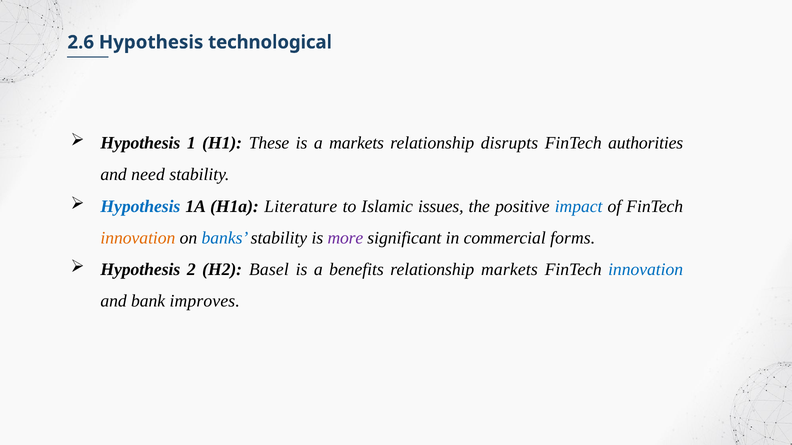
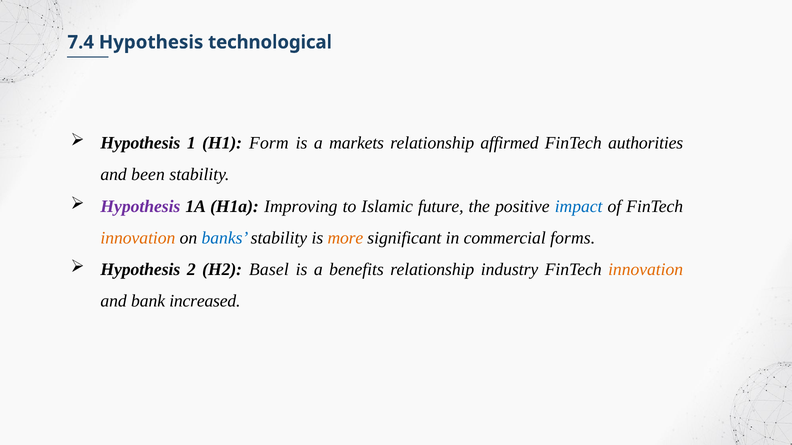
2.6: 2.6 -> 7.4 (81, 42)
These: These -> Form (269, 143)
disrupts: disrupts -> affirmed (510, 143)
need: need -> been (148, 175)
Hypothesis colour: blue -> purple (140, 206)
Literature: Literature -> Improving (301, 206)
issues: issues -> future (441, 206)
more colour: purple -> orange (345, 238)
relationship markets: markets -> industry (510, 270)
innovation colour: blue -> orange (646, 270)
improves: improves -> increased (205, 301)
